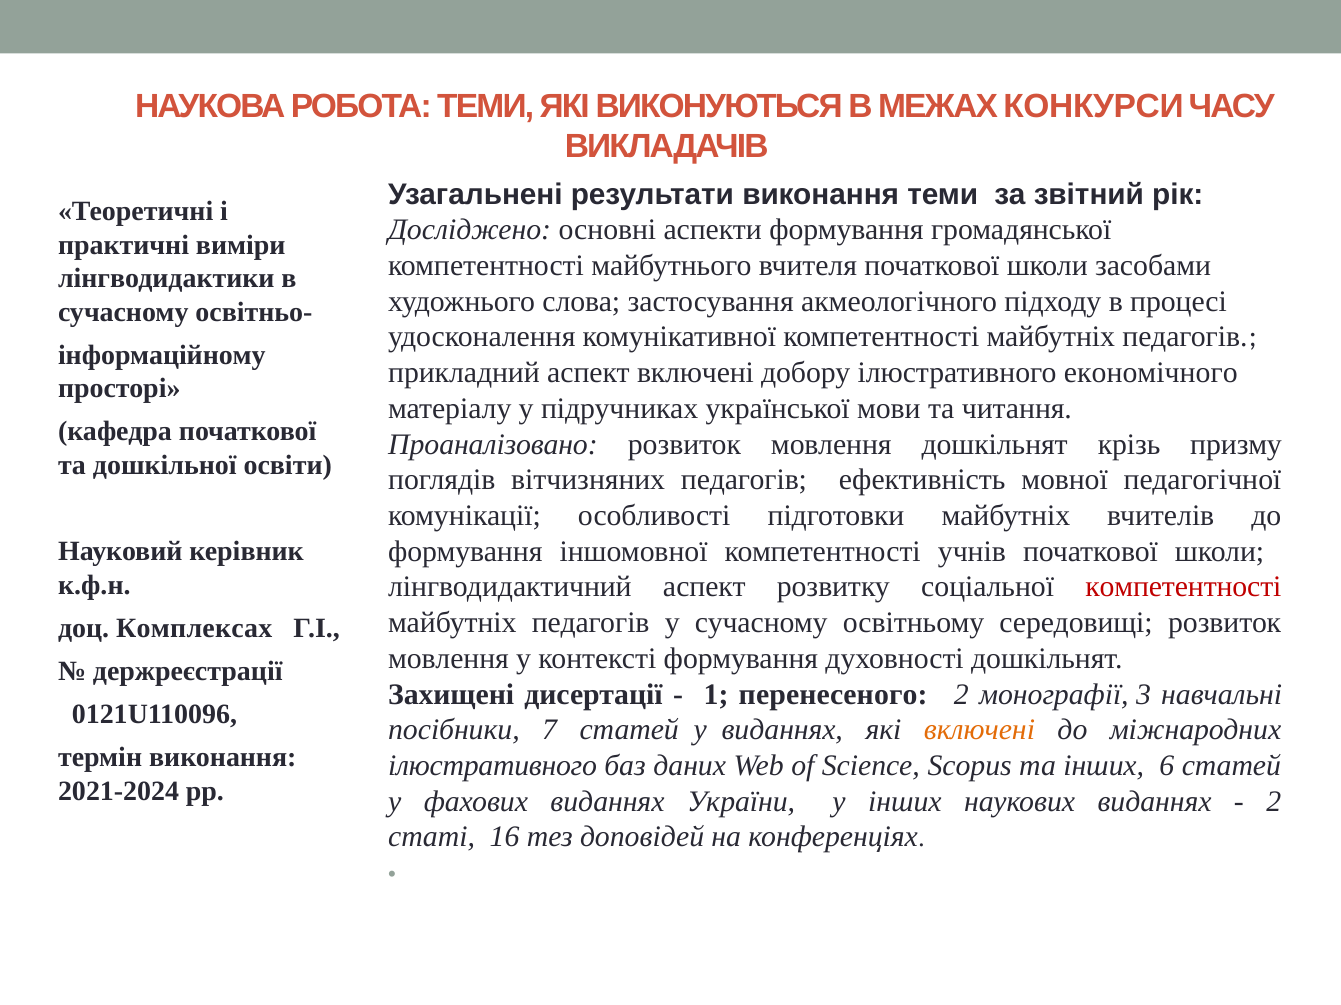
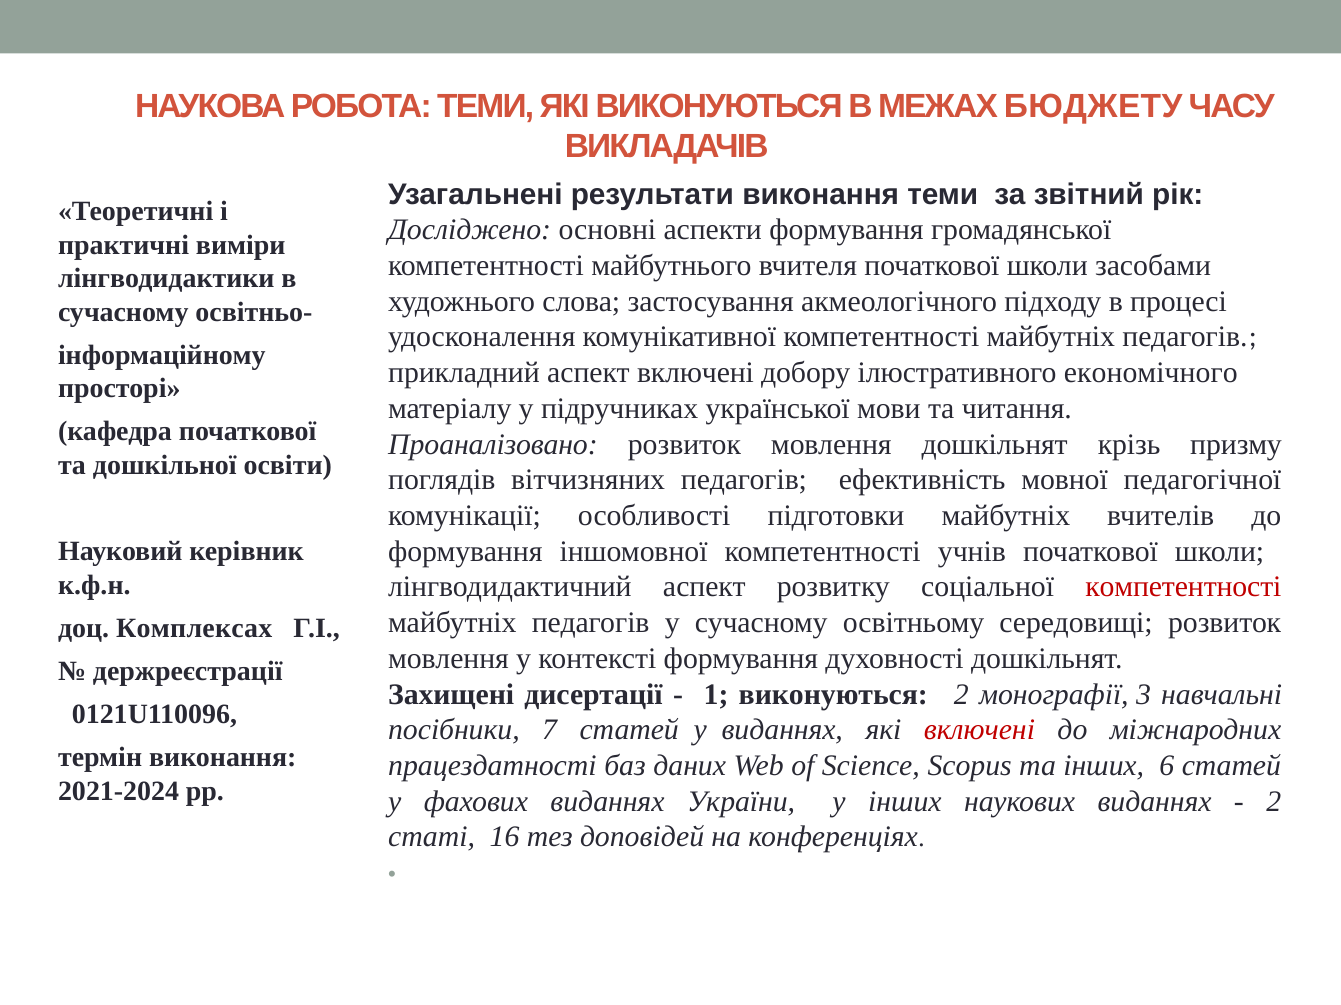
КОНКУРСИ: КОНКУРСИ -> БЮДЖЕТУ (1093, 106)
1 перенесеного: перенесеного -> виконуються (833, 695)
включені colour: orange -> red (979, 731)
ілюстративного: ілюстративного -> працездатності (492, 766)
